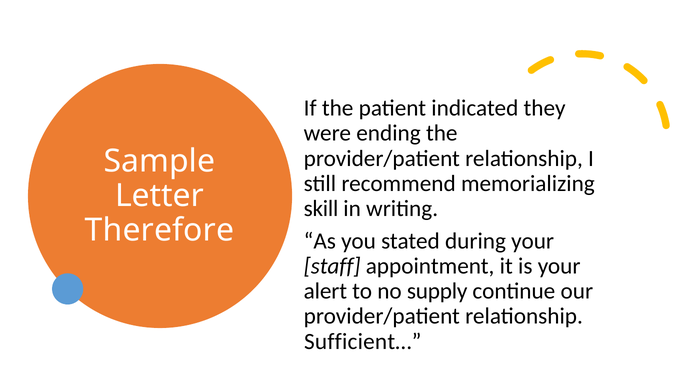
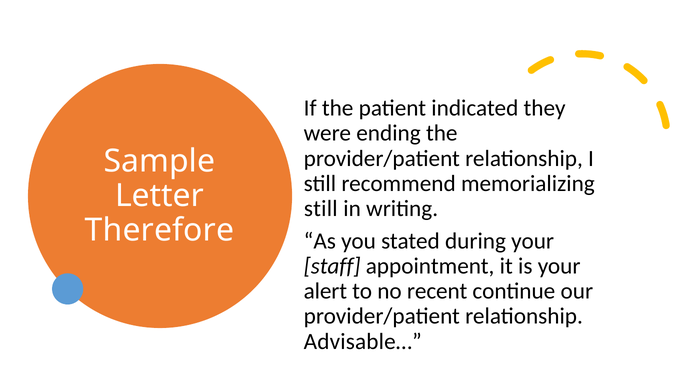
skill: skill -> still (321, 209)
supply: supply -> recent (437, 291)
Sufficient…: Sufficient… -> Advisable… (363, 341)
